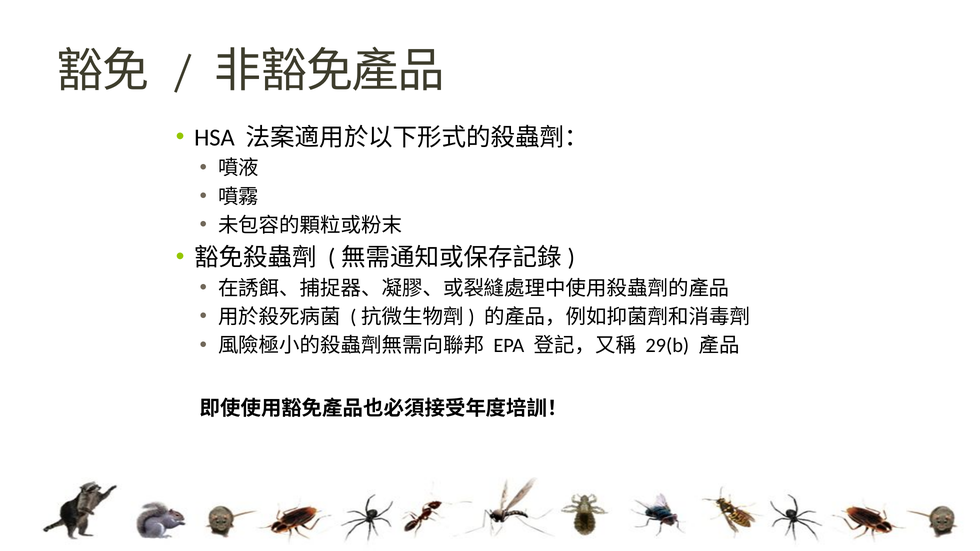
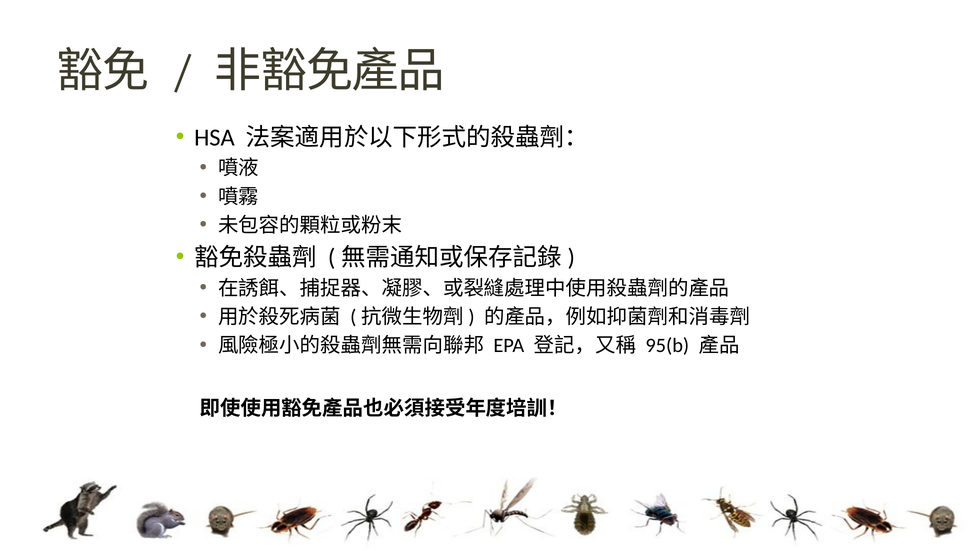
29(b: 29(b -> 95(b (667, 346)
